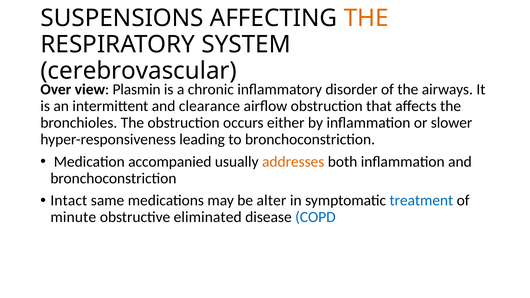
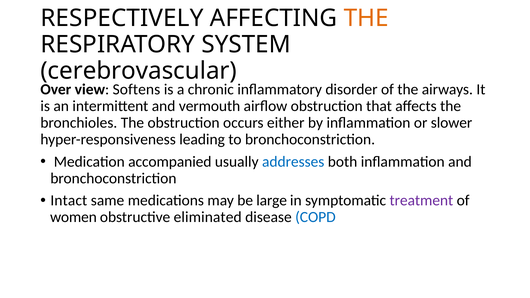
SUSPENSIONS: SUSPENSIONS -> RESPECTIVELY (122, 18)
Plasmin: Plasmin -> Softens (136, 90)
clearance: clearance -> vermouth (210, 106)
addresses colour: orange -> blue (293, 162)
alter: alter -> large (272, 201)
treatment colour: blue -> purple (421, 201)
minute: minute -> women (73, 217)
